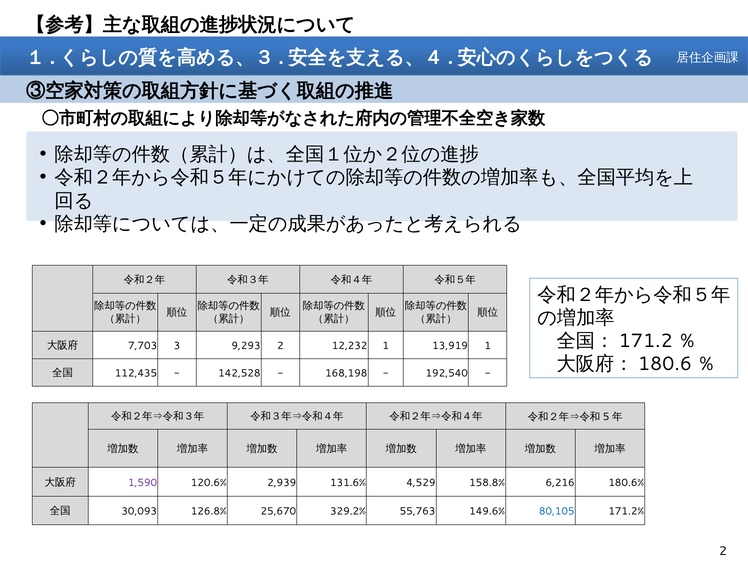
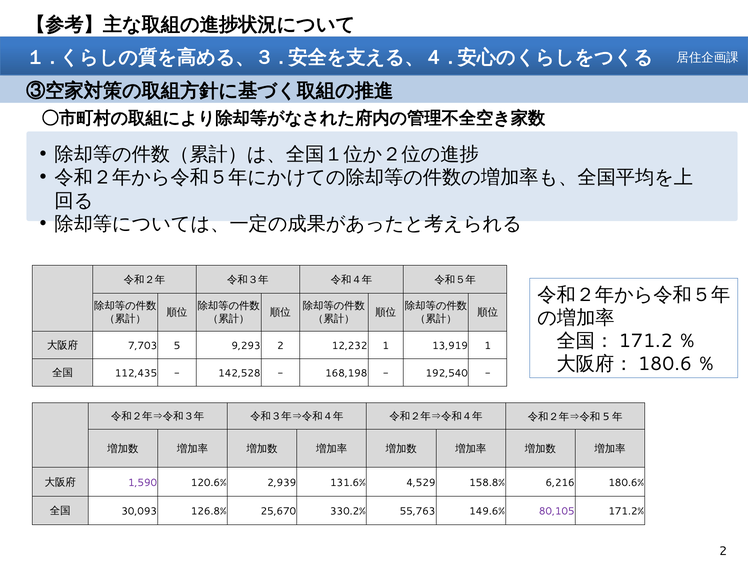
3: 3 -> 5 (177, 346)
329.2%: 329.2% -> 330.2% (348, 511)
80,105 colour: blue -> purple (557, 511)
